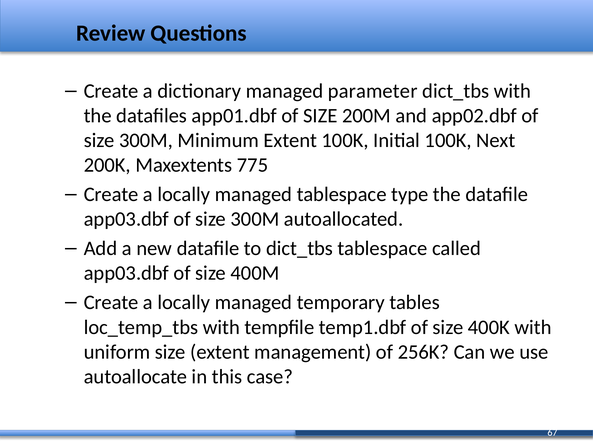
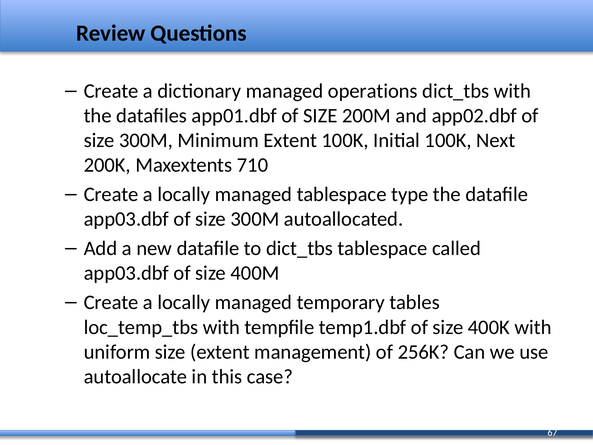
parameter: parameter -> operations (373, 91)
775: 775 -> 710 (253, 165)
